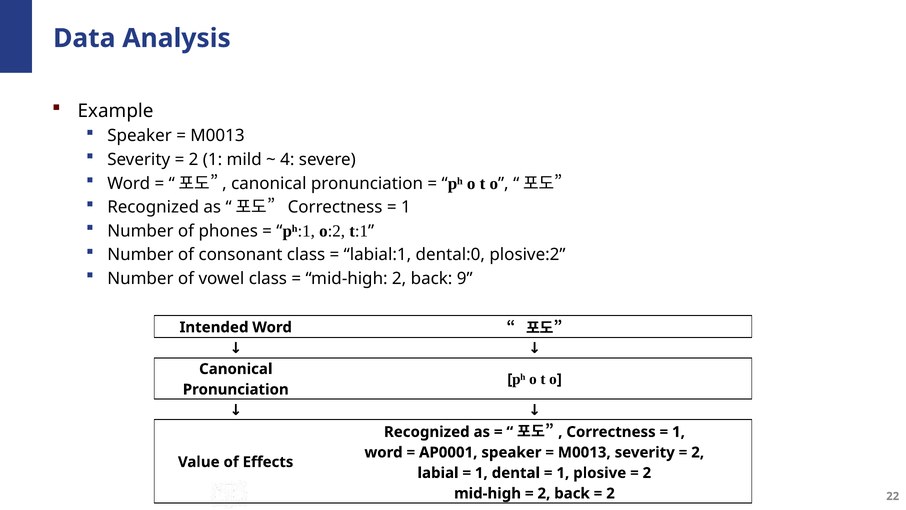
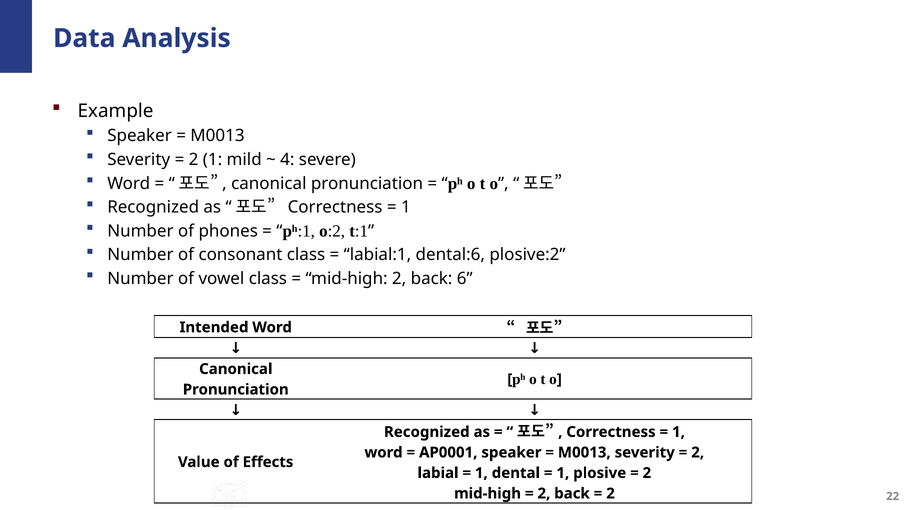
dental:0: dental:0 -> dental:6 (450, 255)
9: 9 -> 6 (465, 278)
